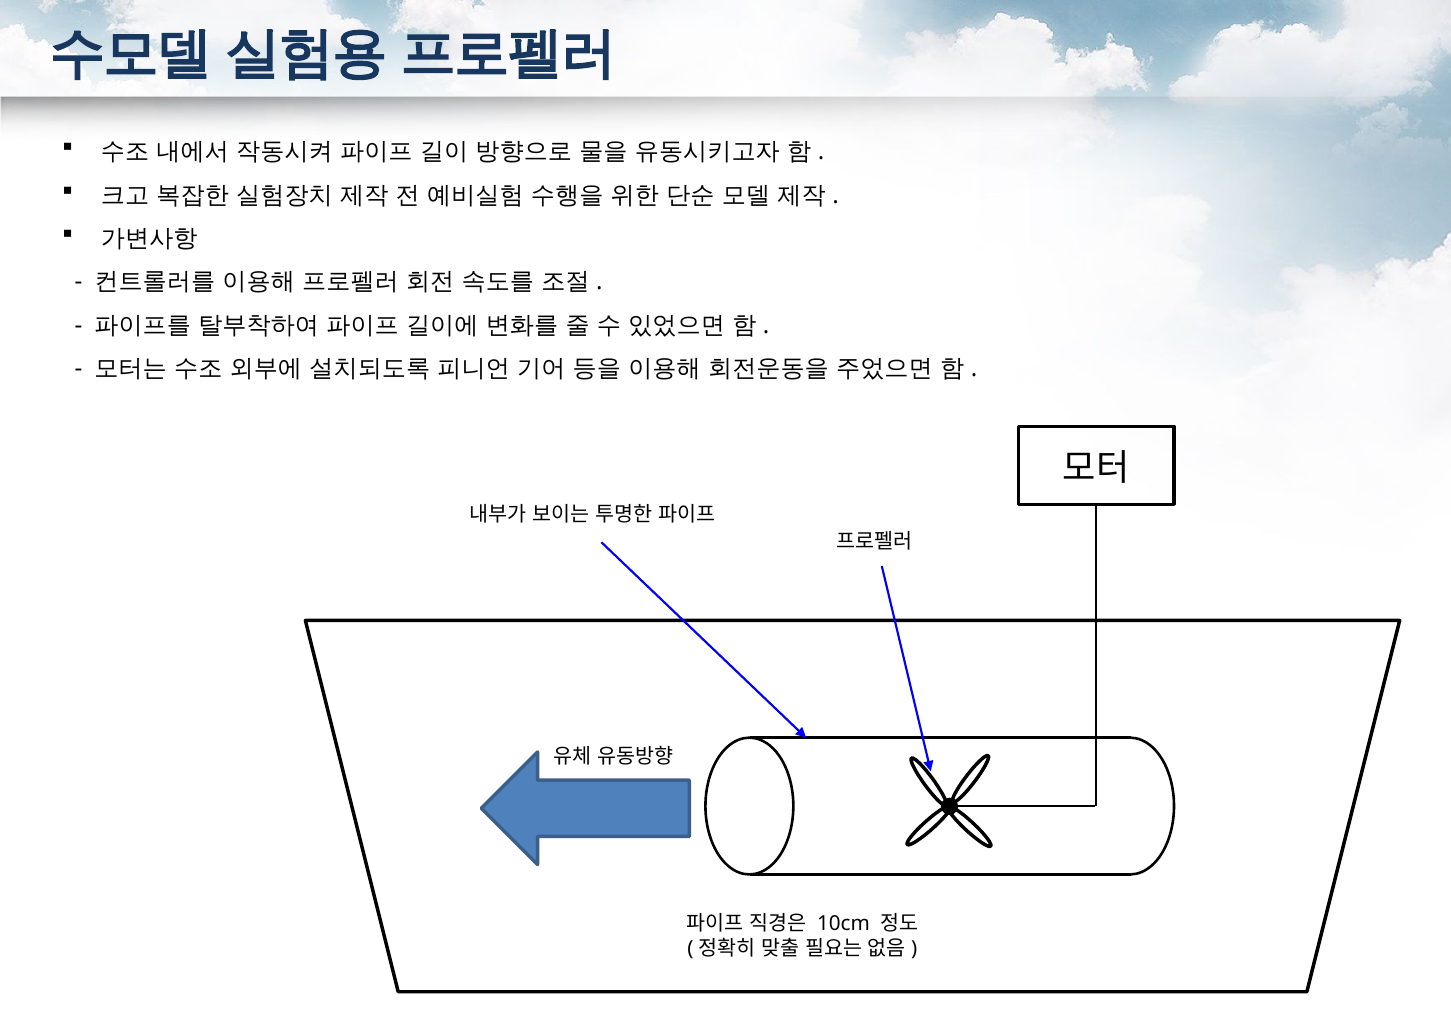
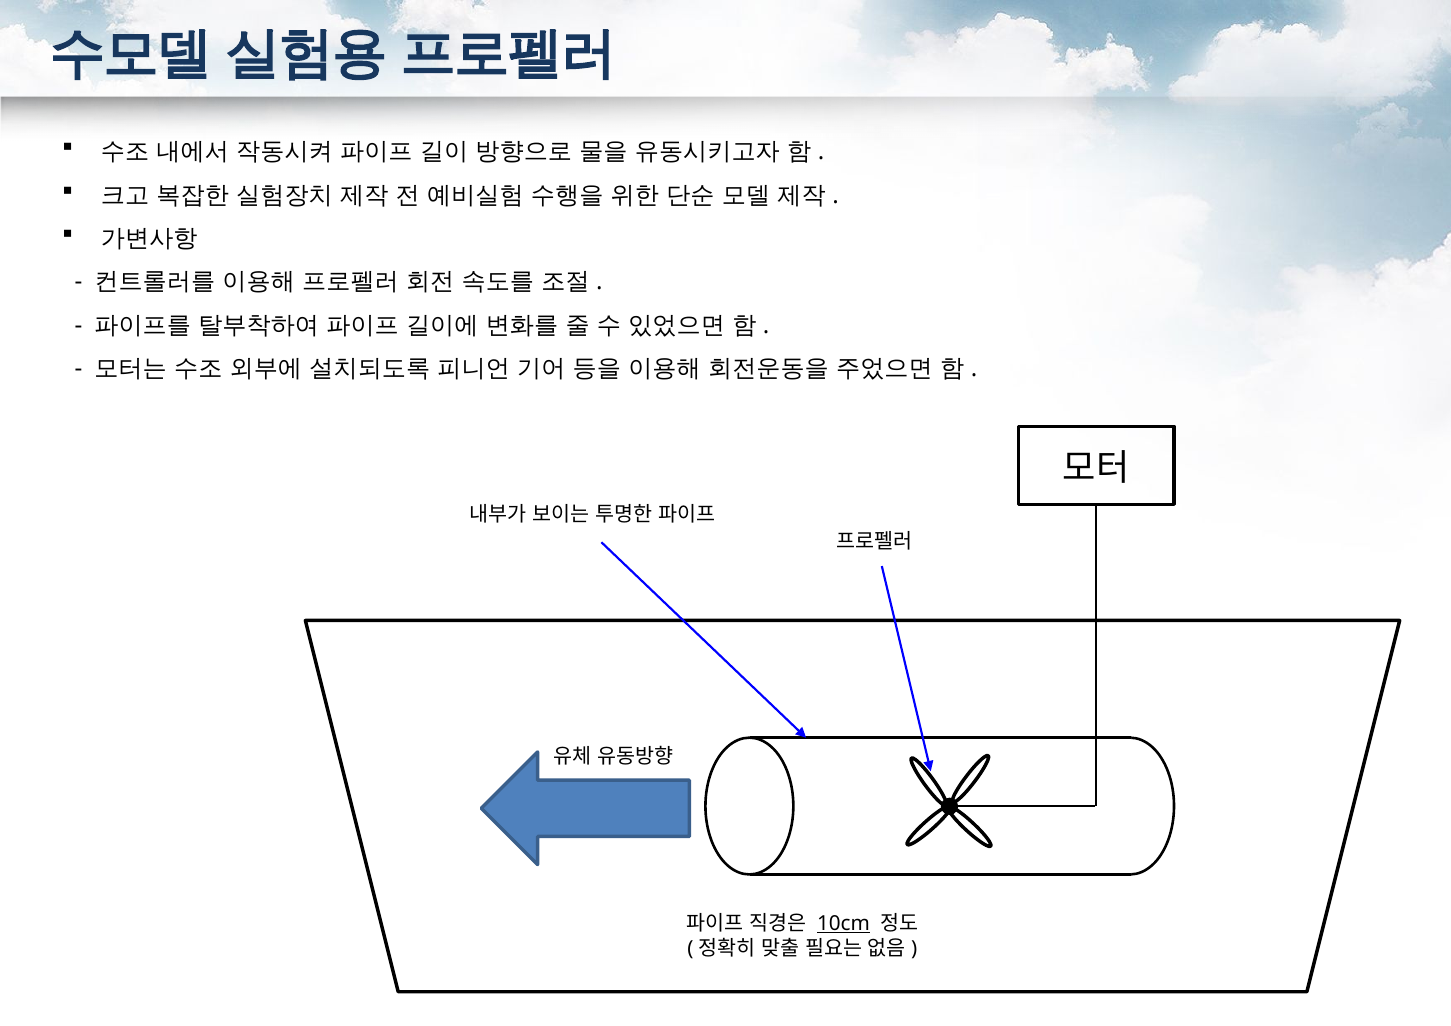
10cm underline: none -> present (844, 924)
